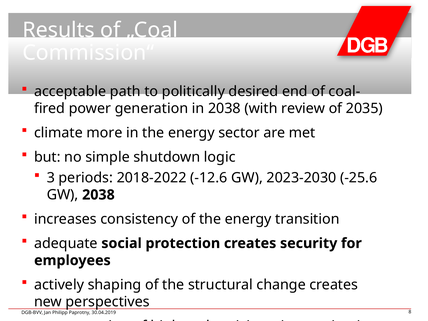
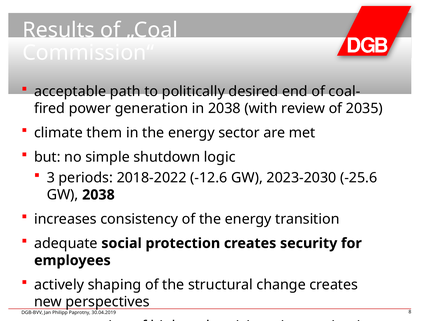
more: more -> them (104, 133)
